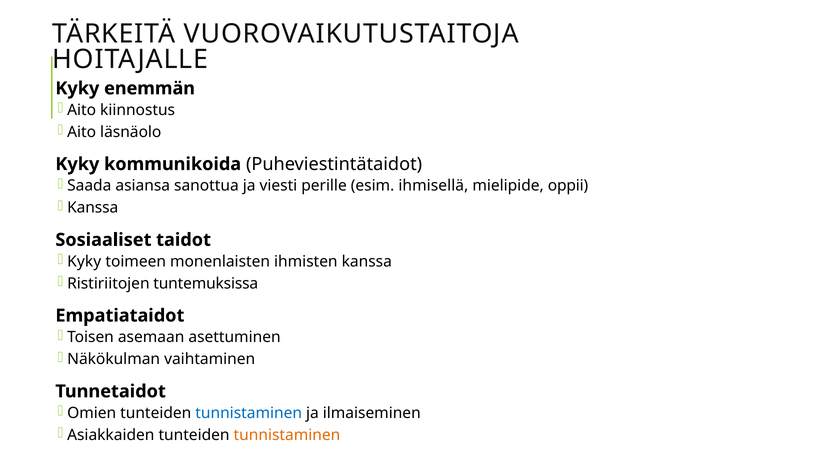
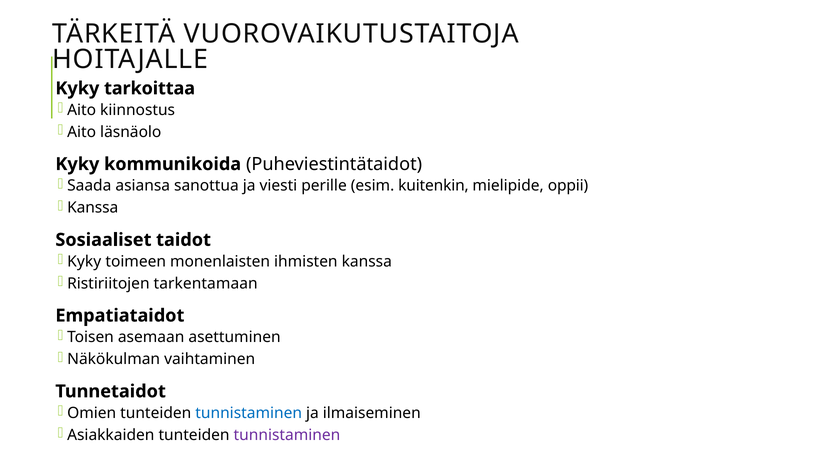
enemmän: enemmän -> tarkoittaa (150, 88)
ihmisellä: ihmisellä -> kuitenkin (433, 186)
tuntemuksissa: tuntemuksissa -> tarkentamaan (206, 283)
tunnistaminen colour: orange -> purple (287, 434)
